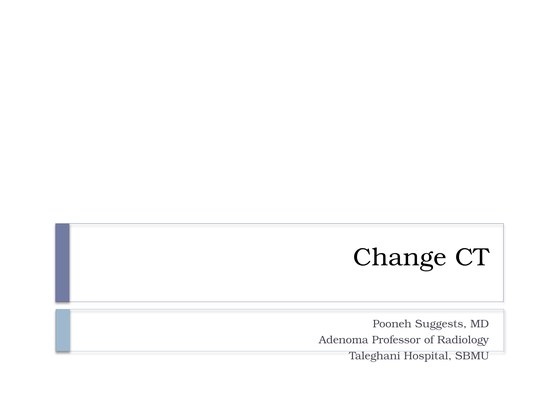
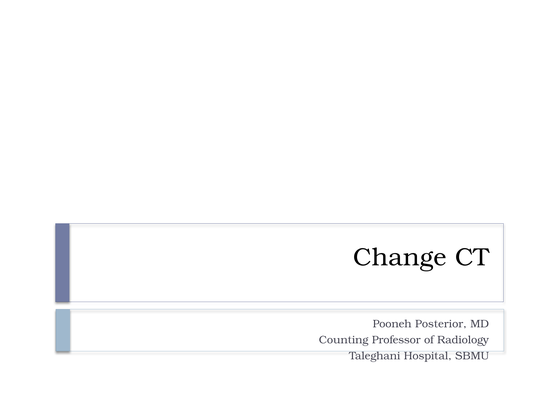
Suggests: Suggests -> Posterior (441, 324)
Adenoma: Adenoma -> Counting (344, 340)
